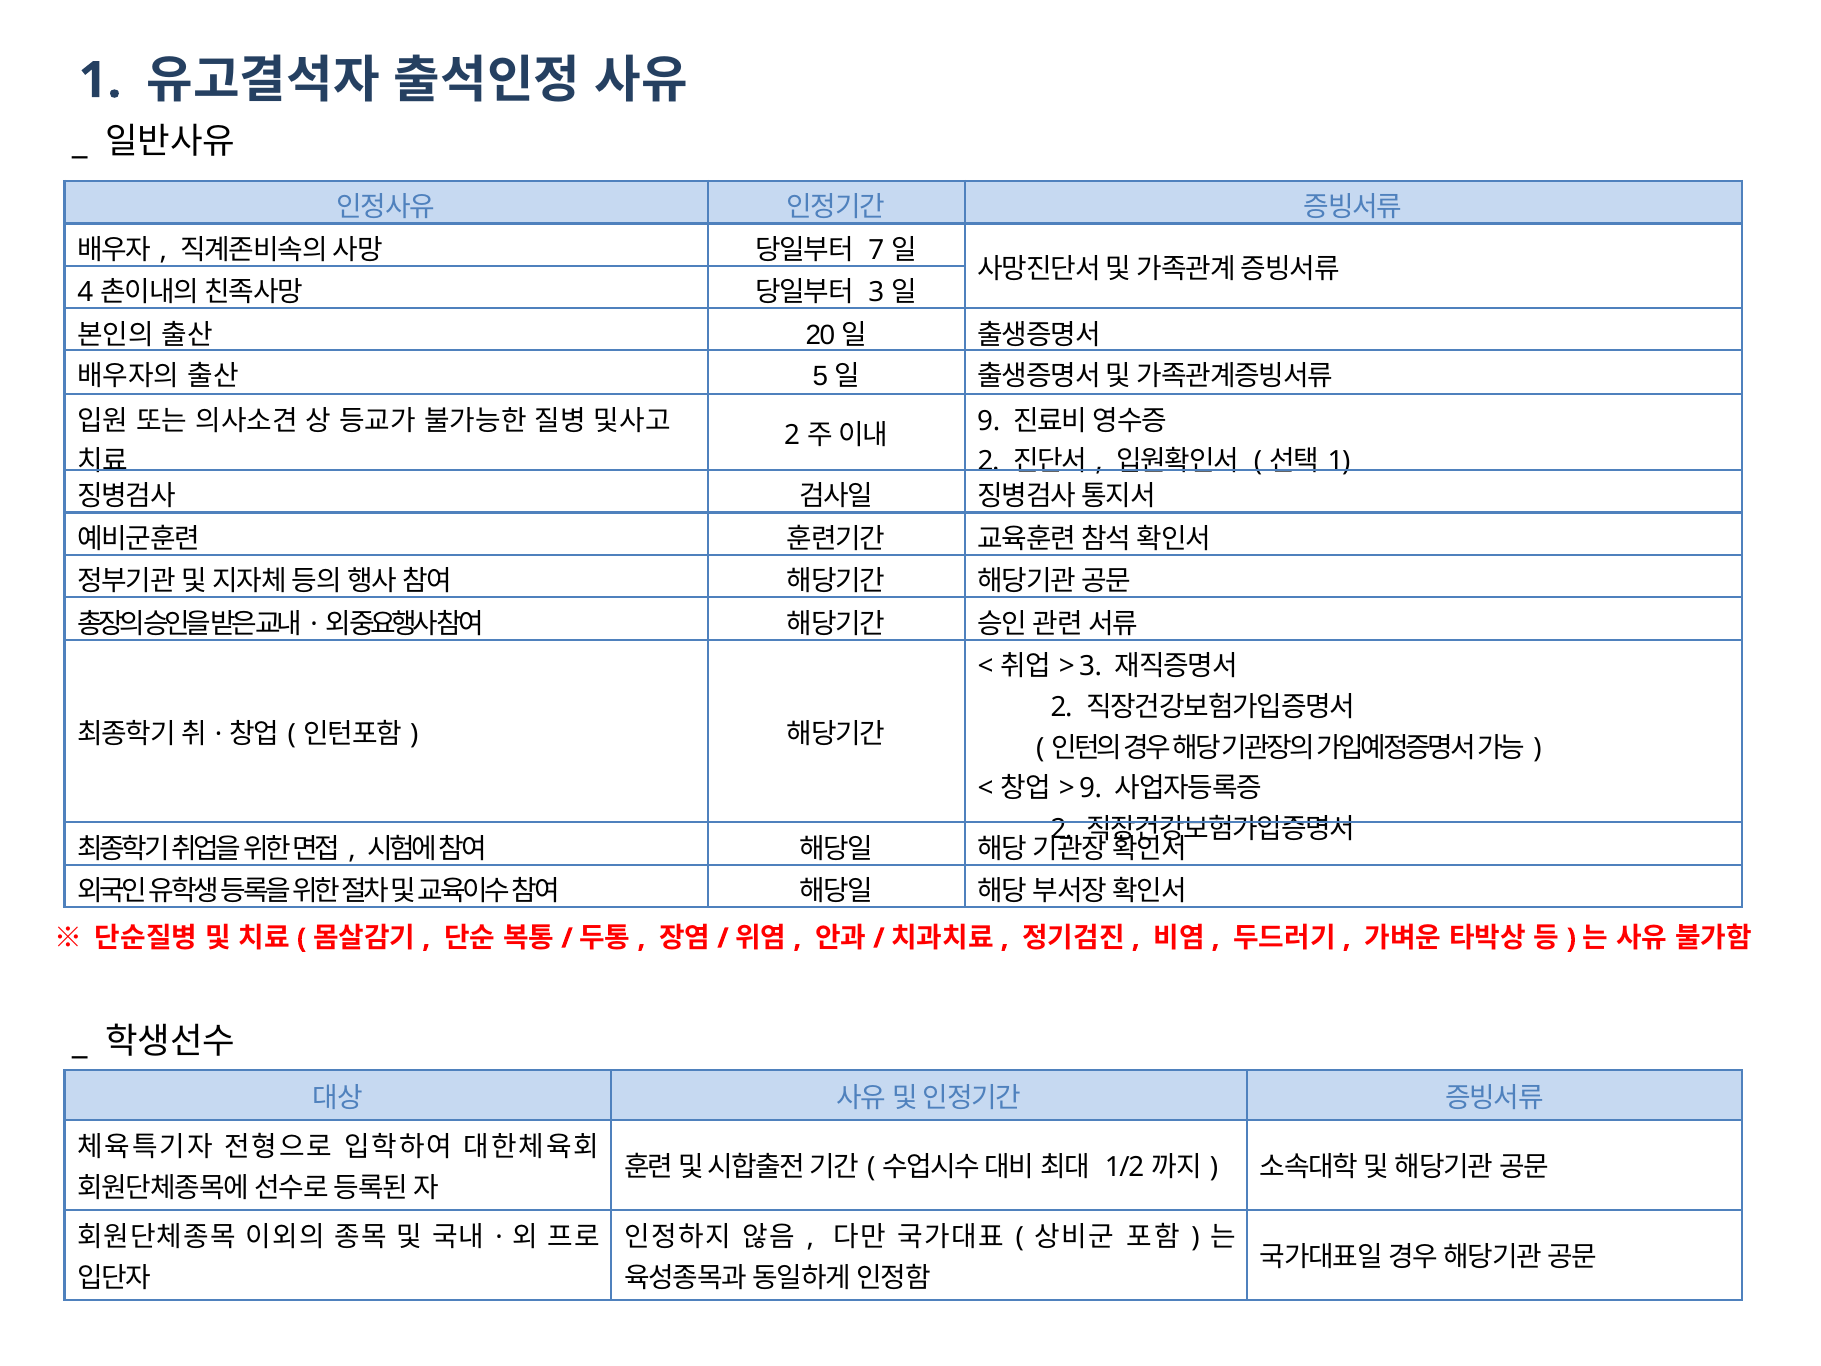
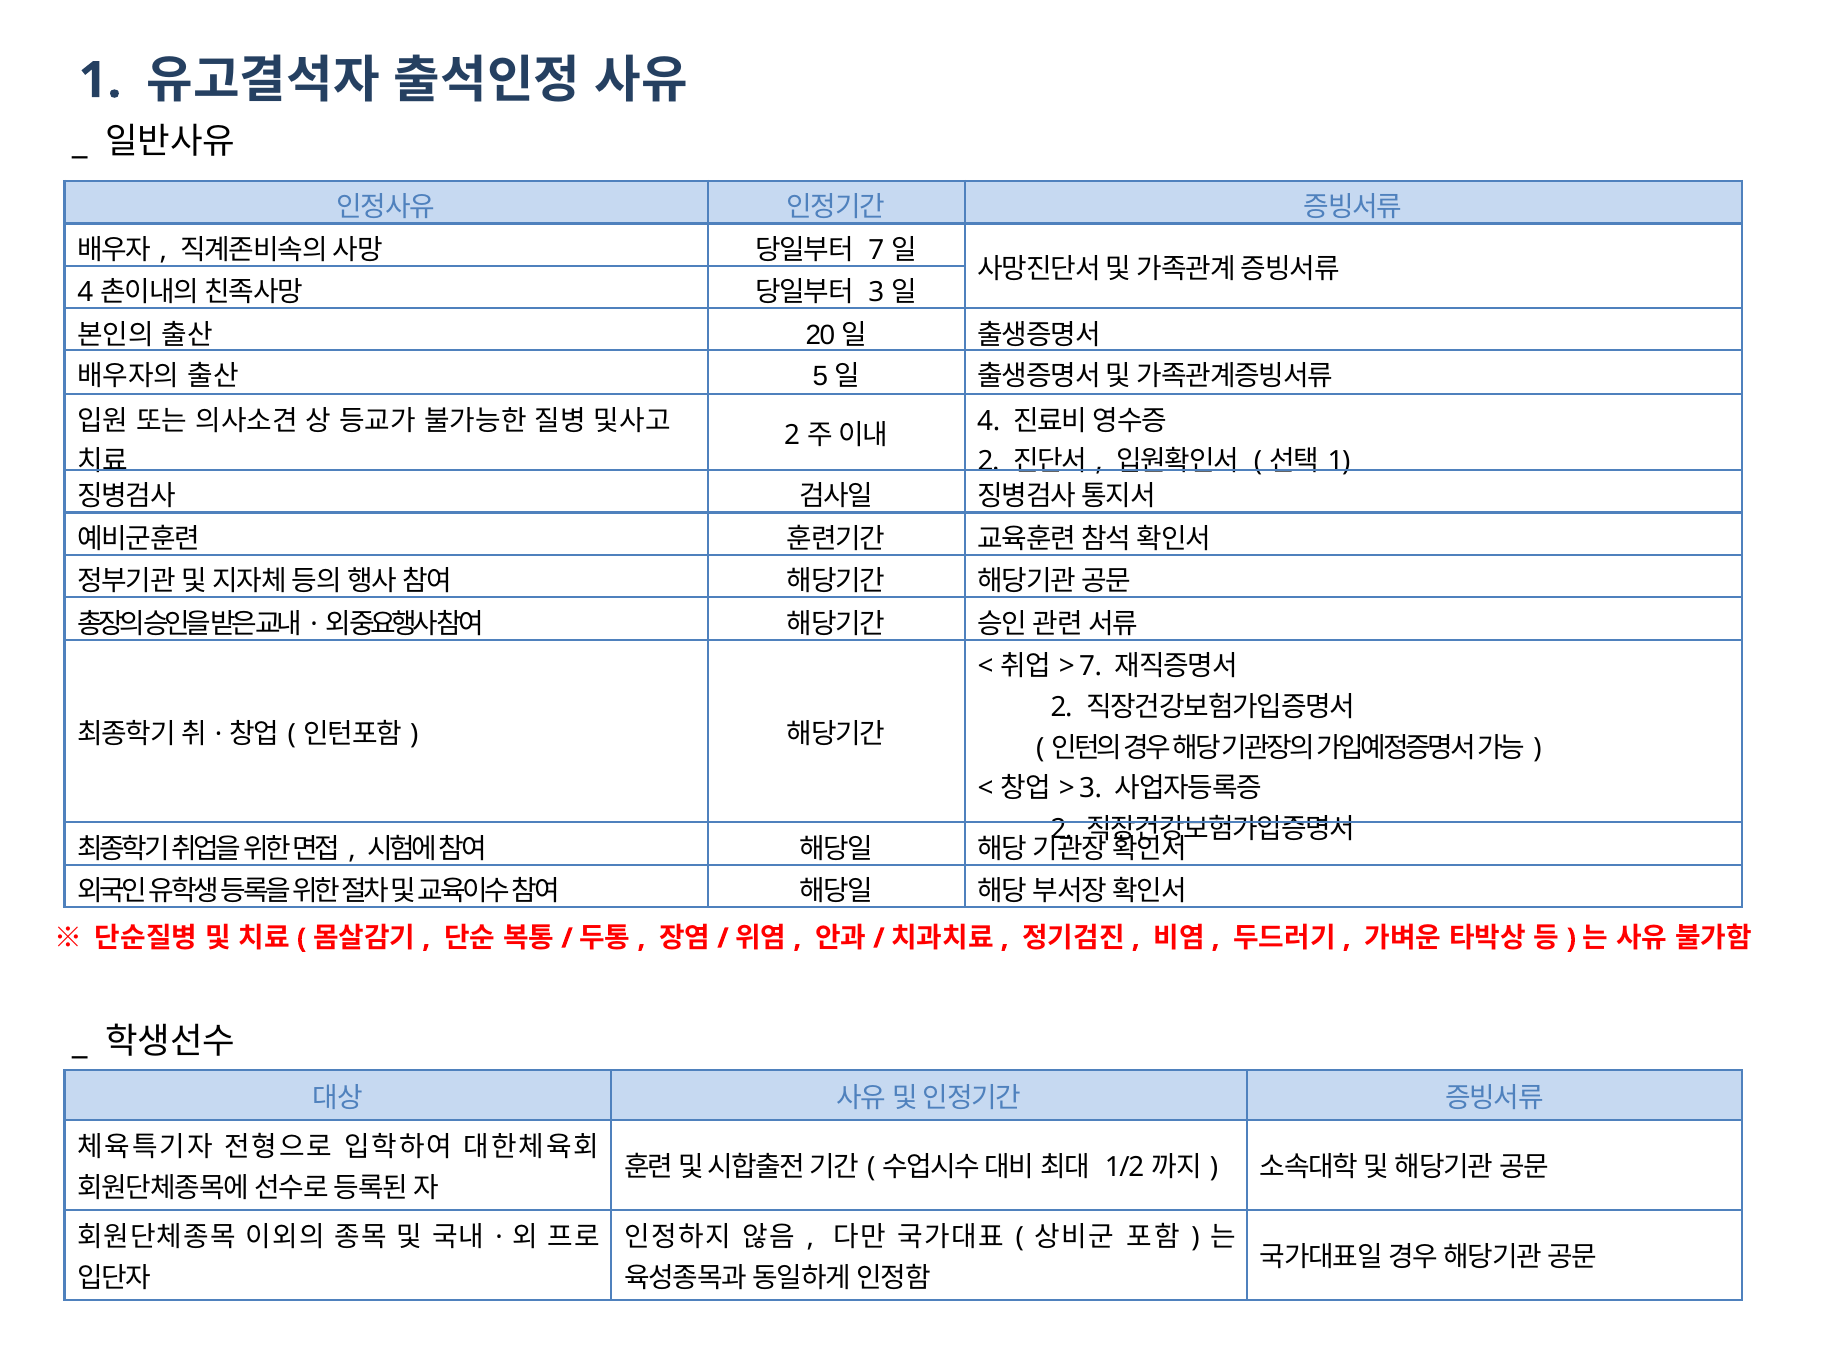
9: 9 -> 4 (989, 421)
3: 3 -> 7 (1091, 666)
9: 9 -> 3 (1091, 788)
